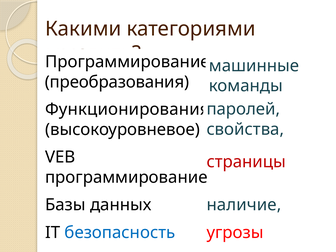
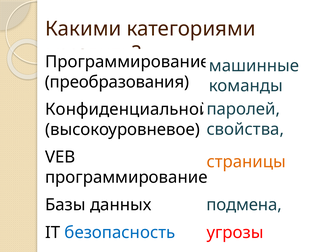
Функционирования: Функционирования -> Конфиденциальной (127, 109)
страницы colour: red -> orange (246, 162)
наличие: наличие -> подмена (244, 205)
